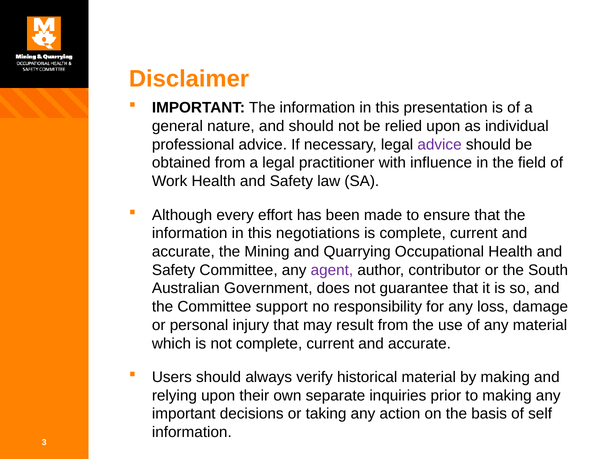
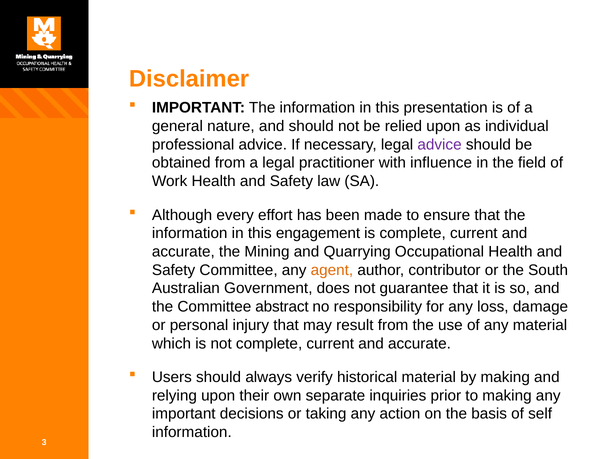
negotiations: negotiations -> engagement (318, 233)
agent colour: purple -> orange (332, 270)
support: support -> abstract (282, 307)
